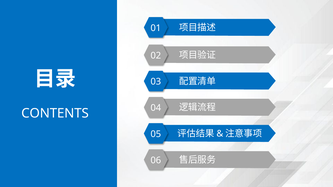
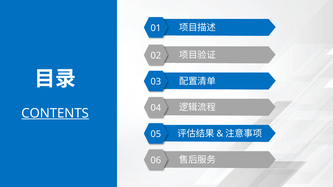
CONTENTS underline: none -> present (55, 113)
